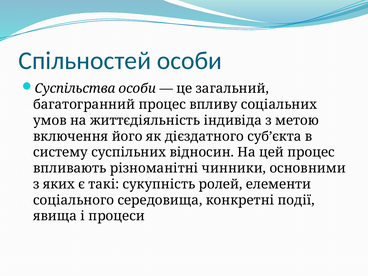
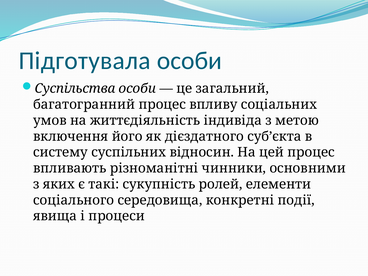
Спільностей: Спільностей -> Підготувала (85, 61)
